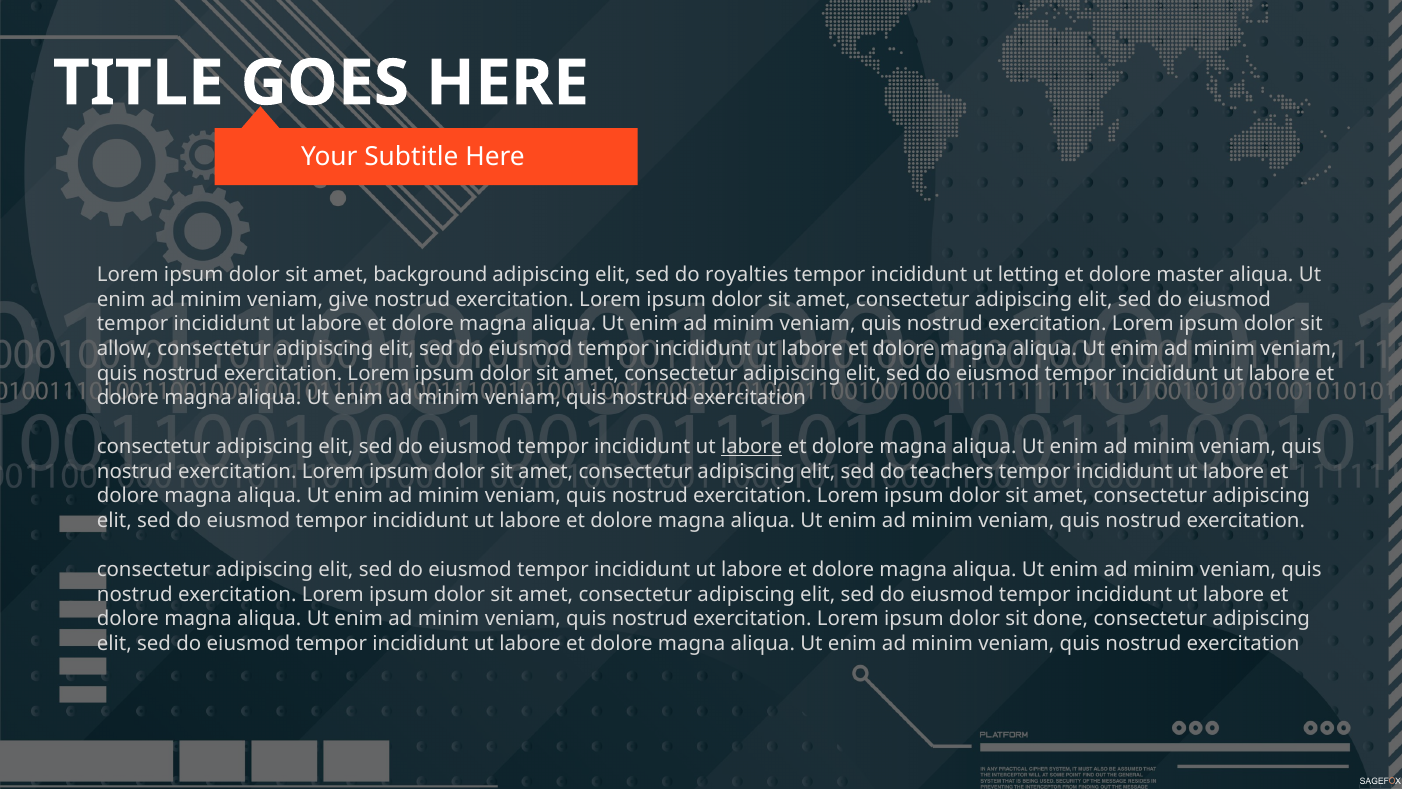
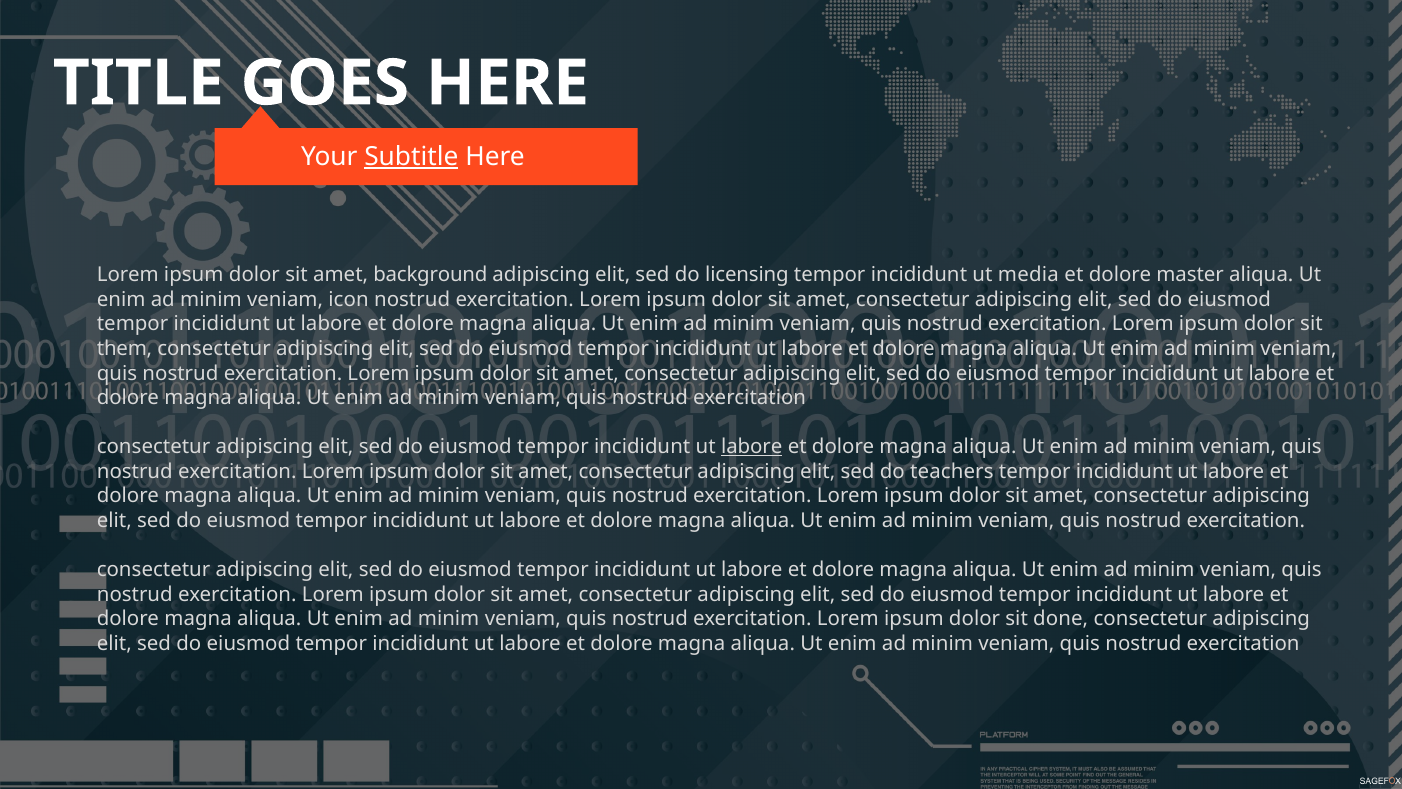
Subtitle underline: none -> present (411, 157)
royalties: royalties -> licensing (747, 275)
letting: letting -> media (1028, 275)
give: give -> icon (349, 300)
allow: allow -> them (124, 349)
